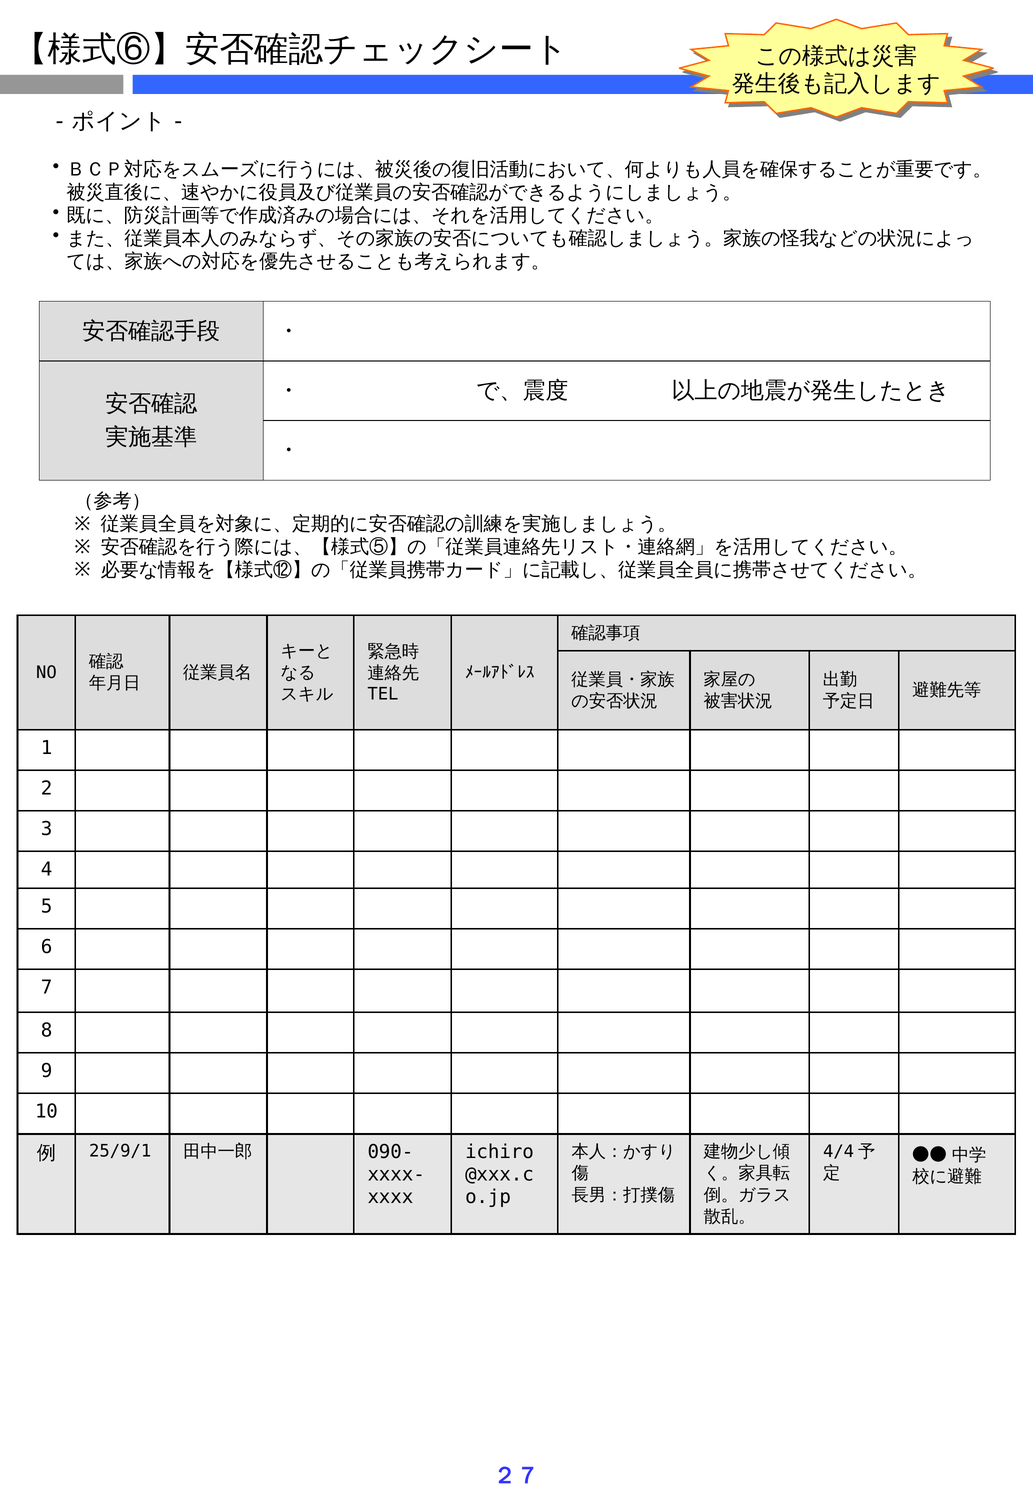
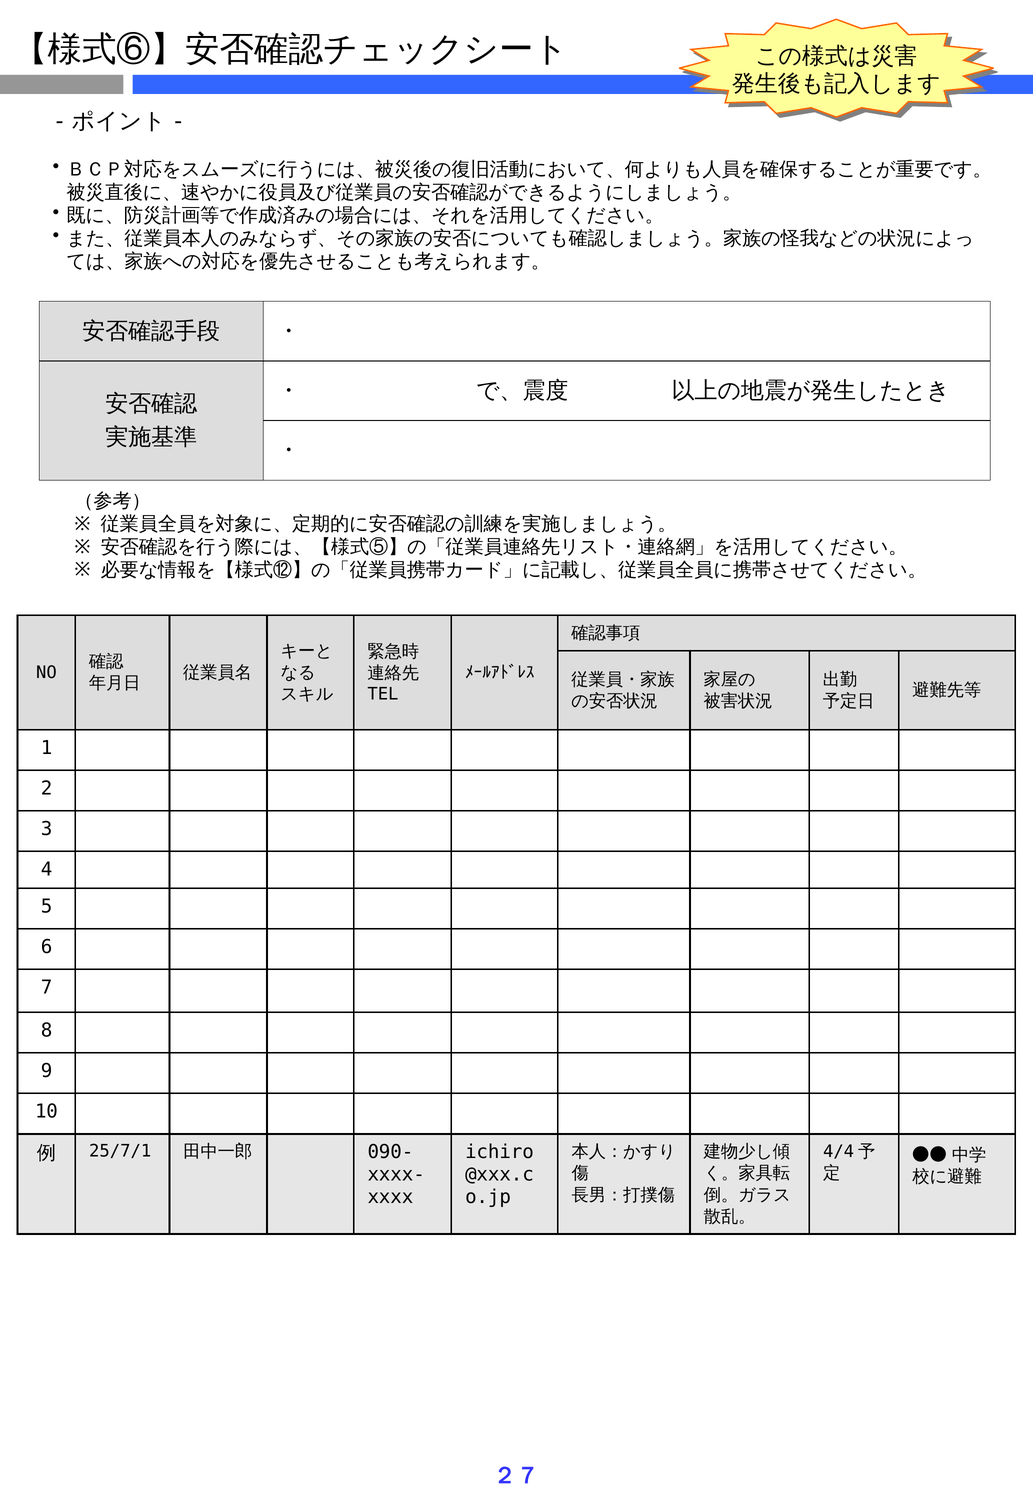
25/9/1: 25/9/1 -> 25/7/1 (120, 1151)
